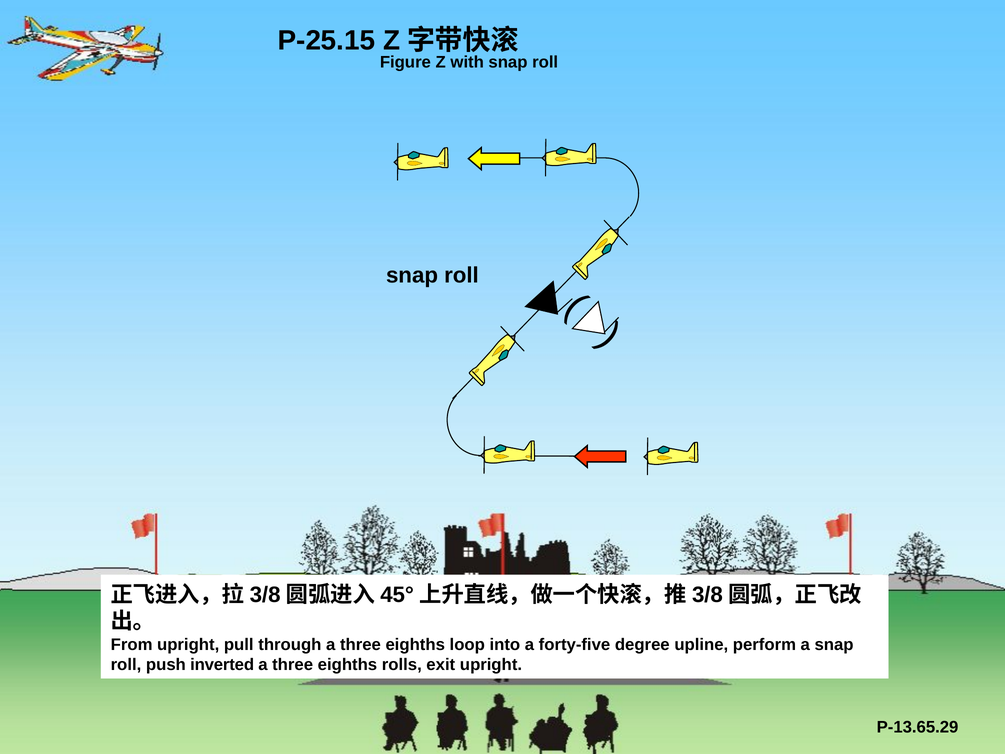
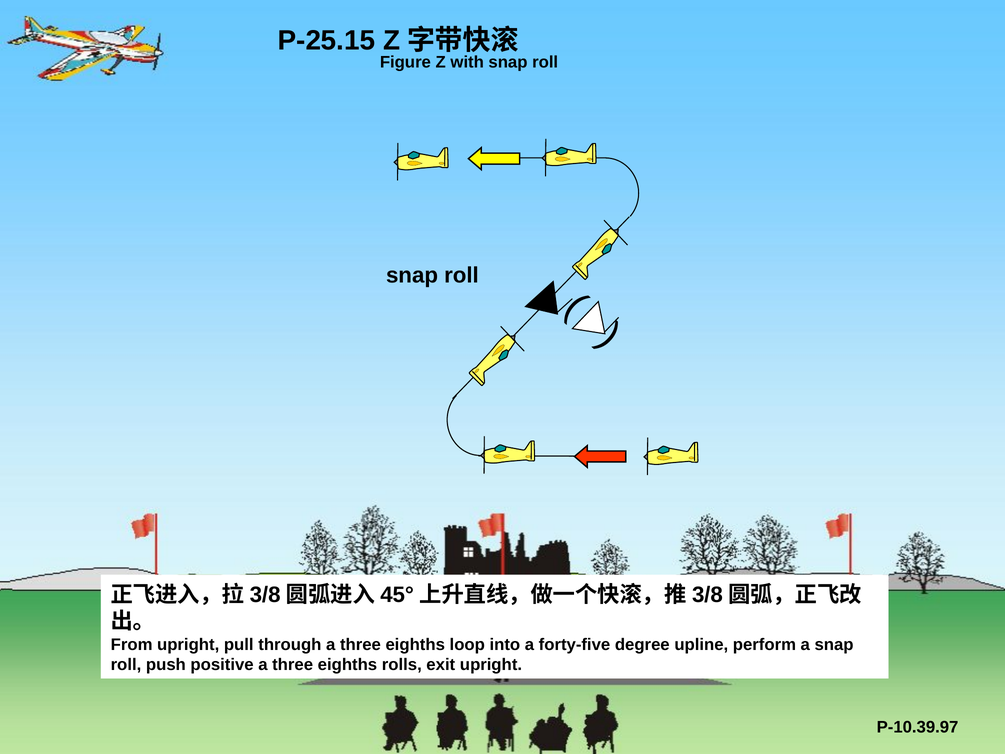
inverted: inverted -> positive (222, 664)
P-13.65.29: P-13.65.29 -> P-10.39.97 (918, 727)
